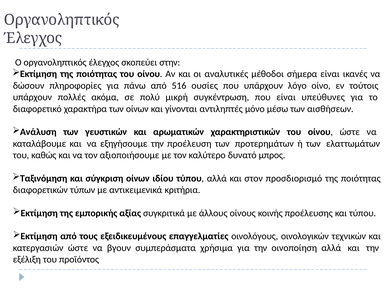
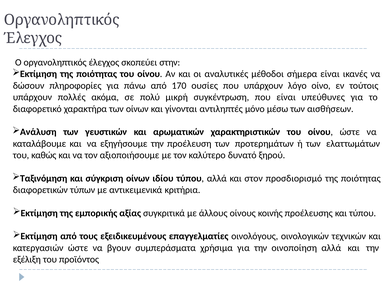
516: 516 -> 170 (179, 85)
μπρος: μπρος -> ξηρού (272, 155)
